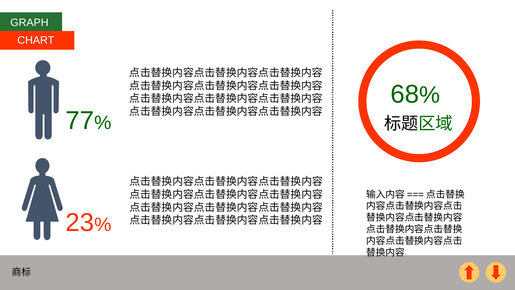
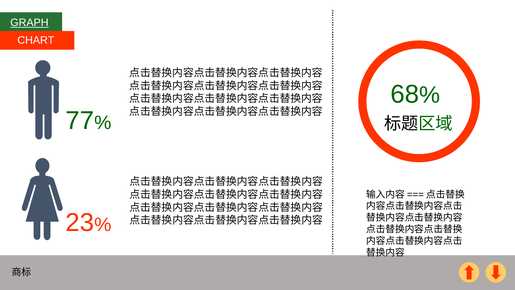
GRAPH underline: none -> present (29, 23)
